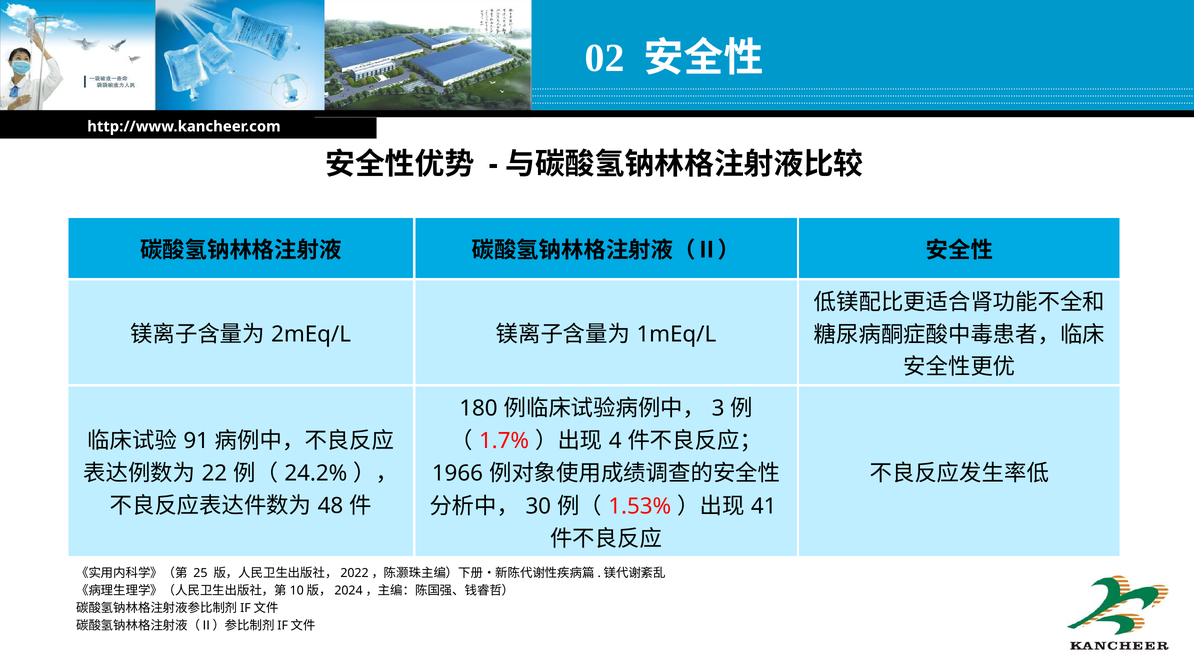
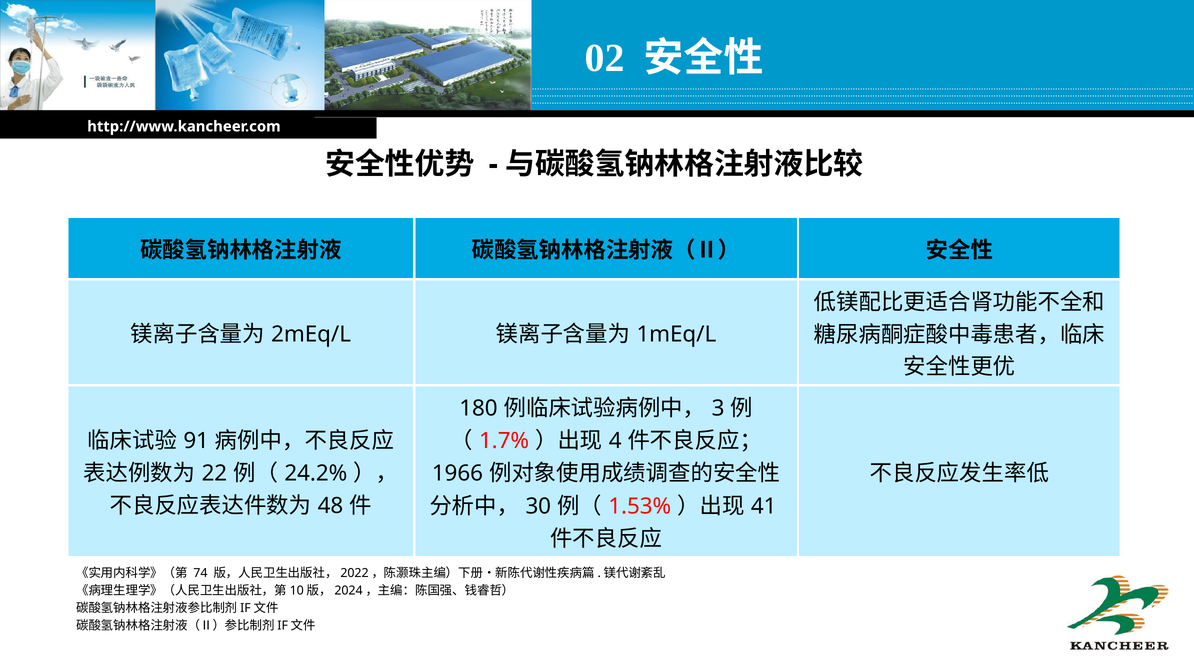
25: 25 -> 74 (200, 573)
